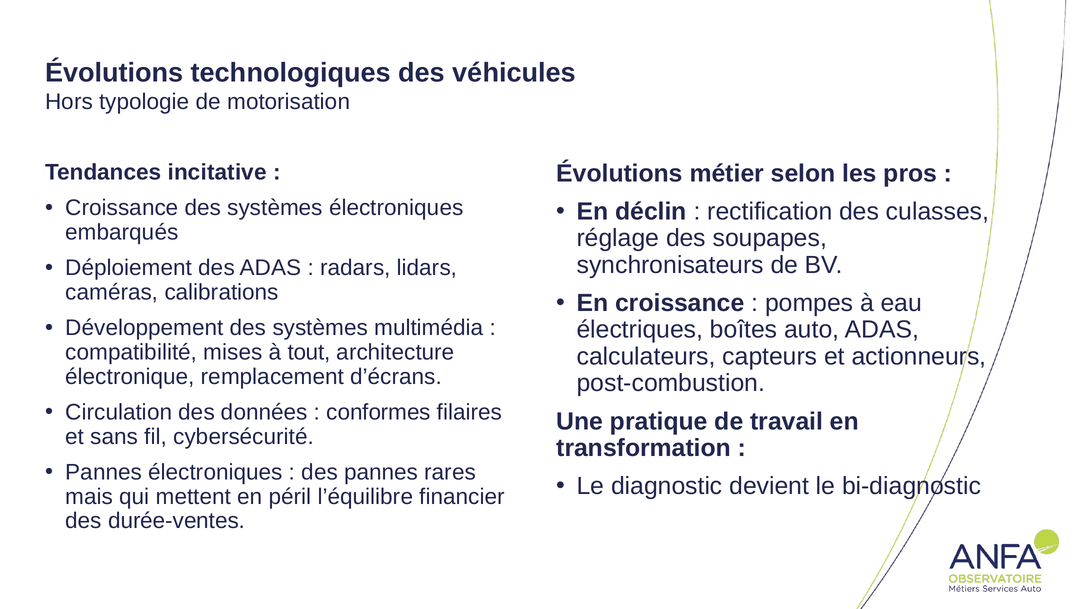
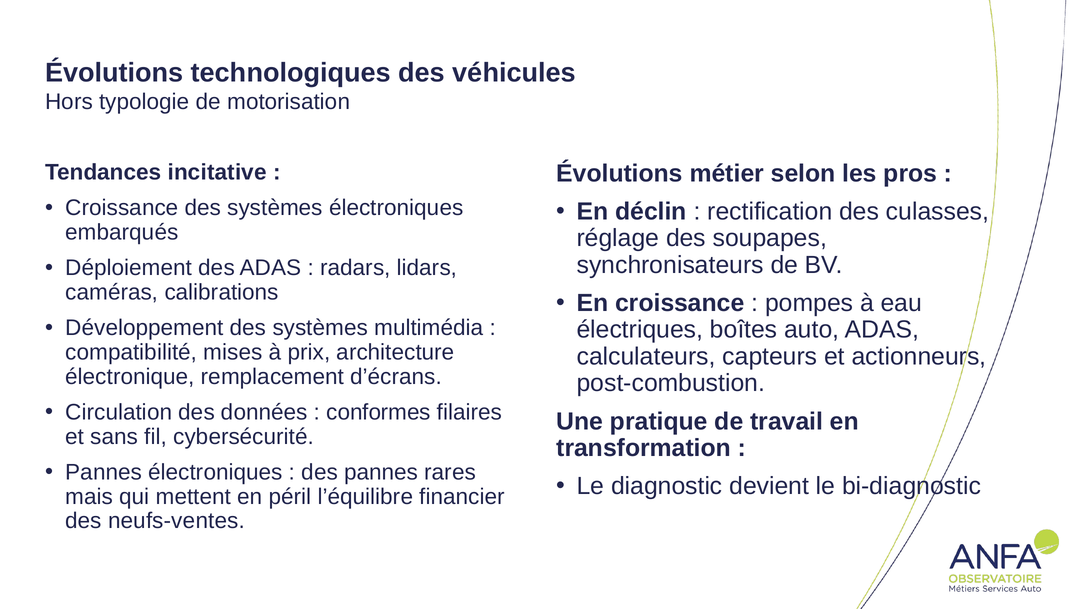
tout: tout -> prix (309, 352)
durée-ventes: durée-ventes -> neufs-ventes (176, 521)
